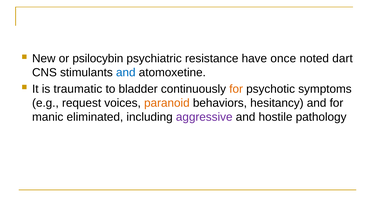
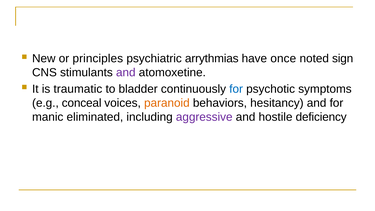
psilocybin: psilocybin -> principles (98, 58)
resistance: resistance -> arrythmias (212, 58)
dart: dart -> sign (343, 58)
and colour: blue -> purple (126, 73)
for colour: orange -> blue (236, 89)
request: request -> conceal (82, 103)
pathology: pathology -> deficiency (321, 117)
